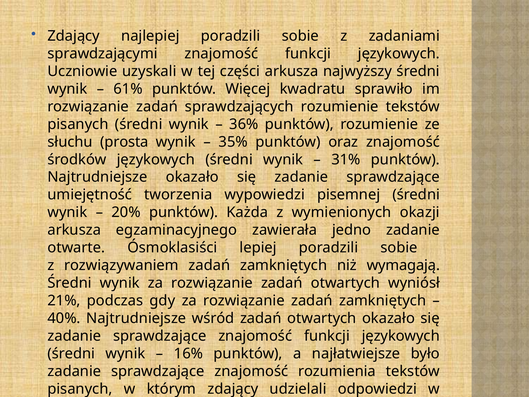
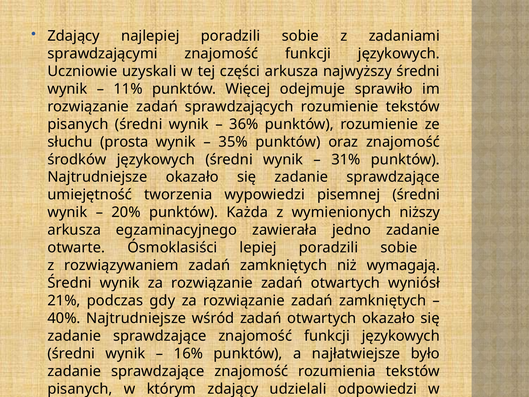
61%: 61% -> 11% (128, 89)
kwadratu: kwadratu -> odejmuje (312, 89)
okazji: okazji -> niższy (420, 212)
